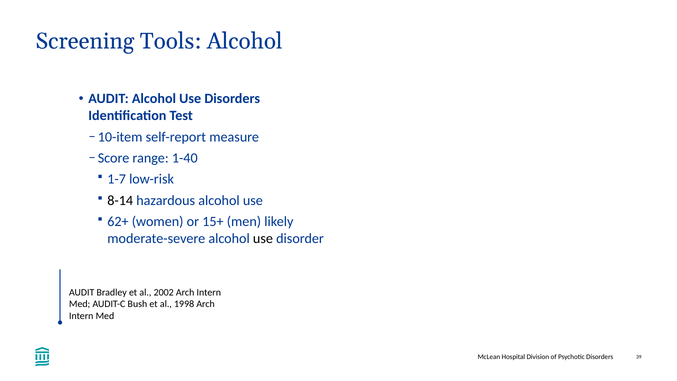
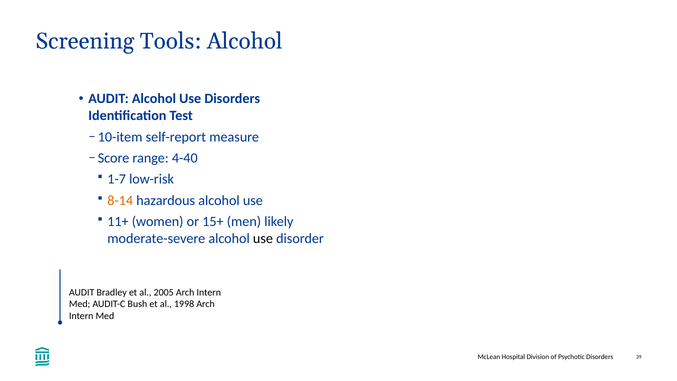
1-40: 1-40 -> 4-40 (185, 158)
8-14 colour: black -> orange (120, 200)
62+: 62+ -> 11+ (118, 222)
2002: 2002 -> 2005 (164, 292)
